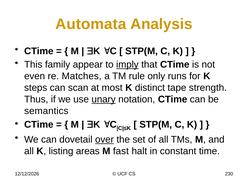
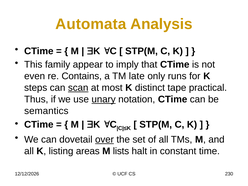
imply underline: present -> none (127, 65)
Matches: Matches -> Contains (82, 76)
rule: rule -> late (137, 76)
scan underline: none -> present (78, 88)
strength: strength -> practical (208, 88)
fast: fast -> lists (121, 151)
